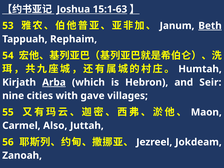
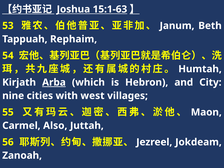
Beth underline: present -> none (210, 26)
Seir: Seir -> City (210, 82)
gave: gave -> west (93, 96)
